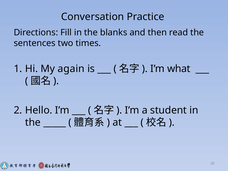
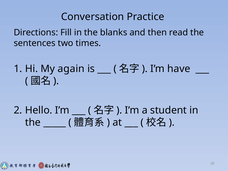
what: what -> have (179, 69)
